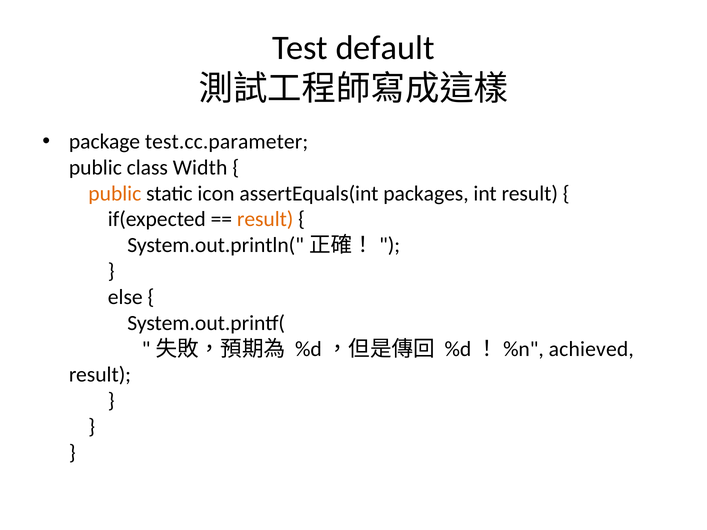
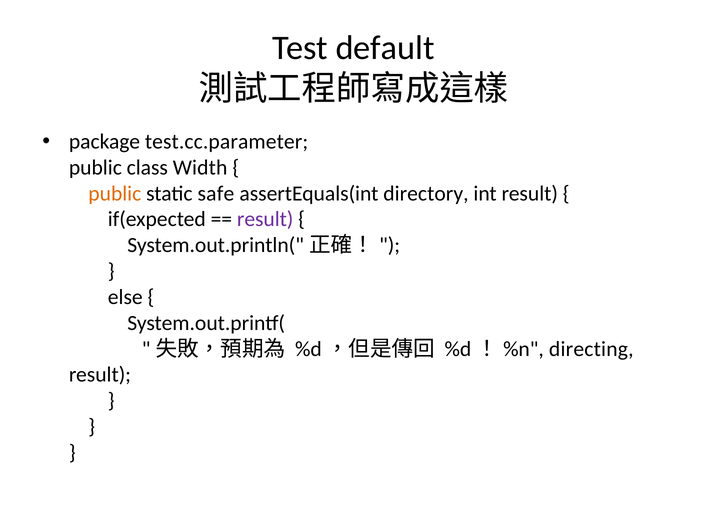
icon: icon -> safe (216, 194)
packages: packages -> directory (426, 194)
result colour: orange -> purple (265, 219)
achieved: achieved -> directing (591, 349)
